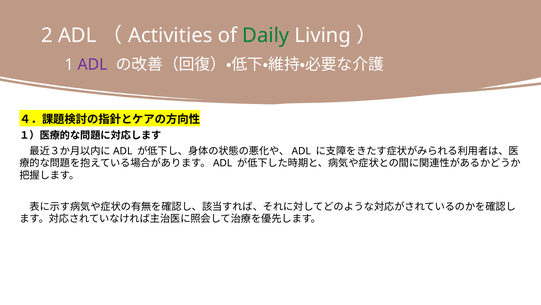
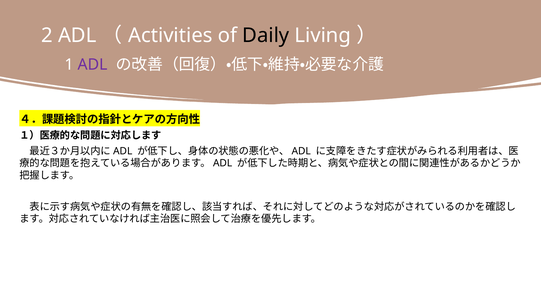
Daily colour: green -> black (266, 36)
